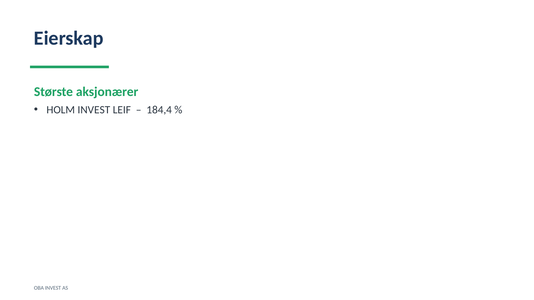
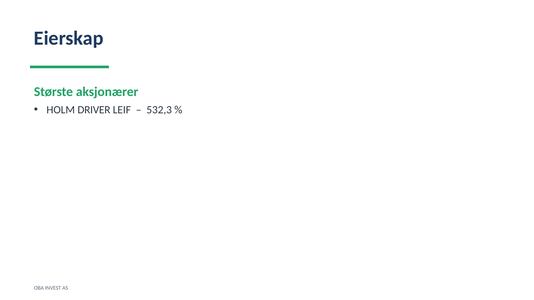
HOLM INVEST: INVEST -> DRIVER (94, 110)
184,4: 184,4 -> 532,3 (159, 110)
